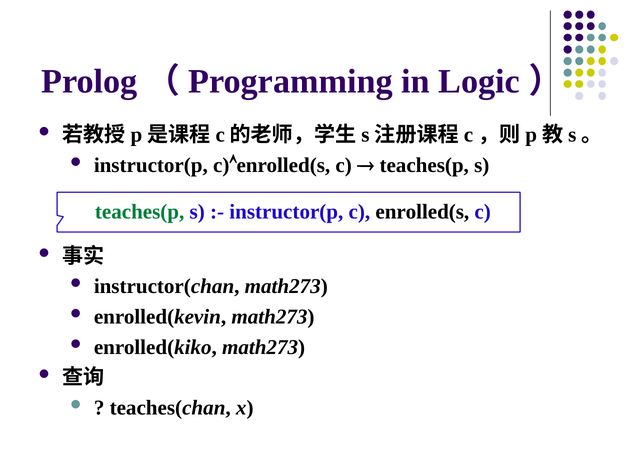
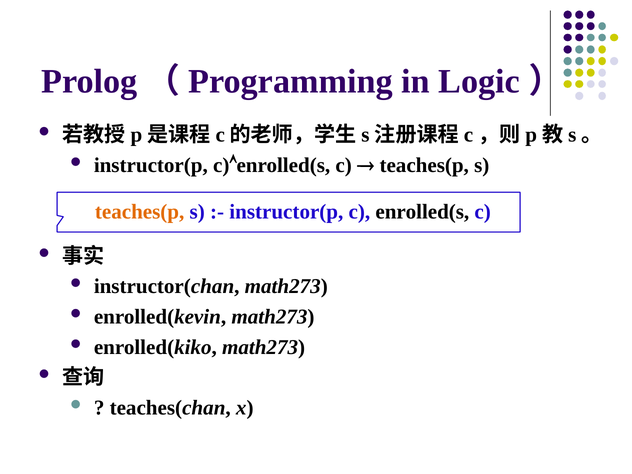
teaches(p colour: green -> orange (140, 212)
